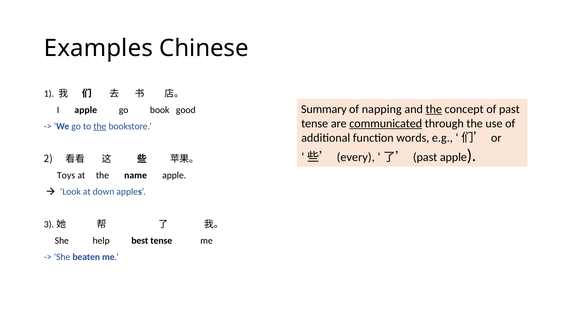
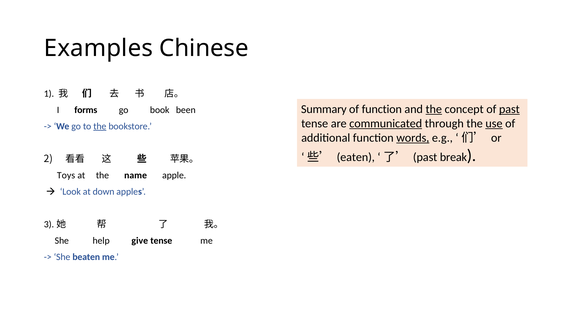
of napping: napping -> function (382, 109)
past underline: none -> present (509, 109)
I apple: apple -> forms (86, 110)
good: good -> been (186, 110)
use underline: none -> present (494, 124)
words underline: none -> present (413, 138)
every: every -> eaten (356, 157)
past apple: apple -> break (453, 157)
best: best -> give (140, 241)
